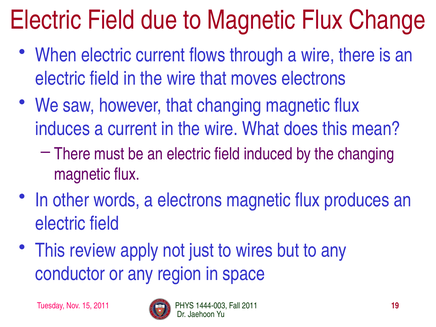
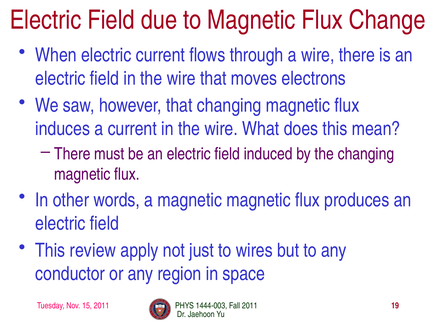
a electrons: electrons -> magnetic (190, 200)
